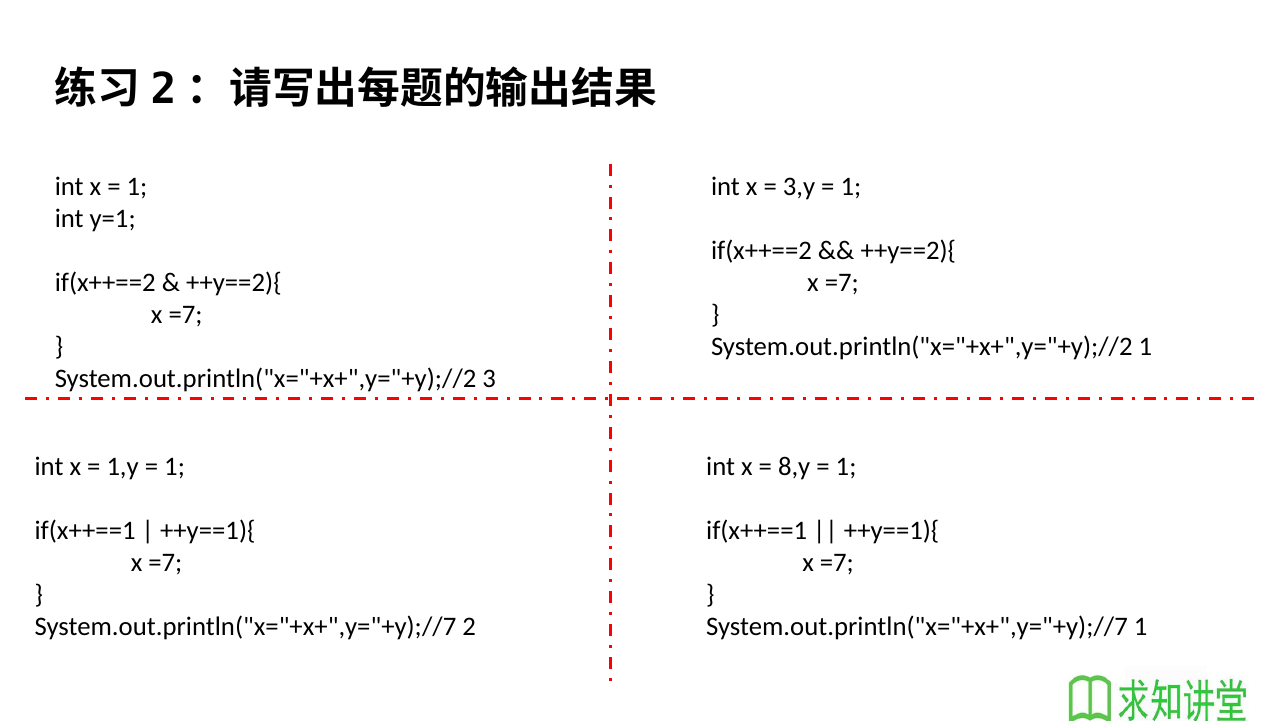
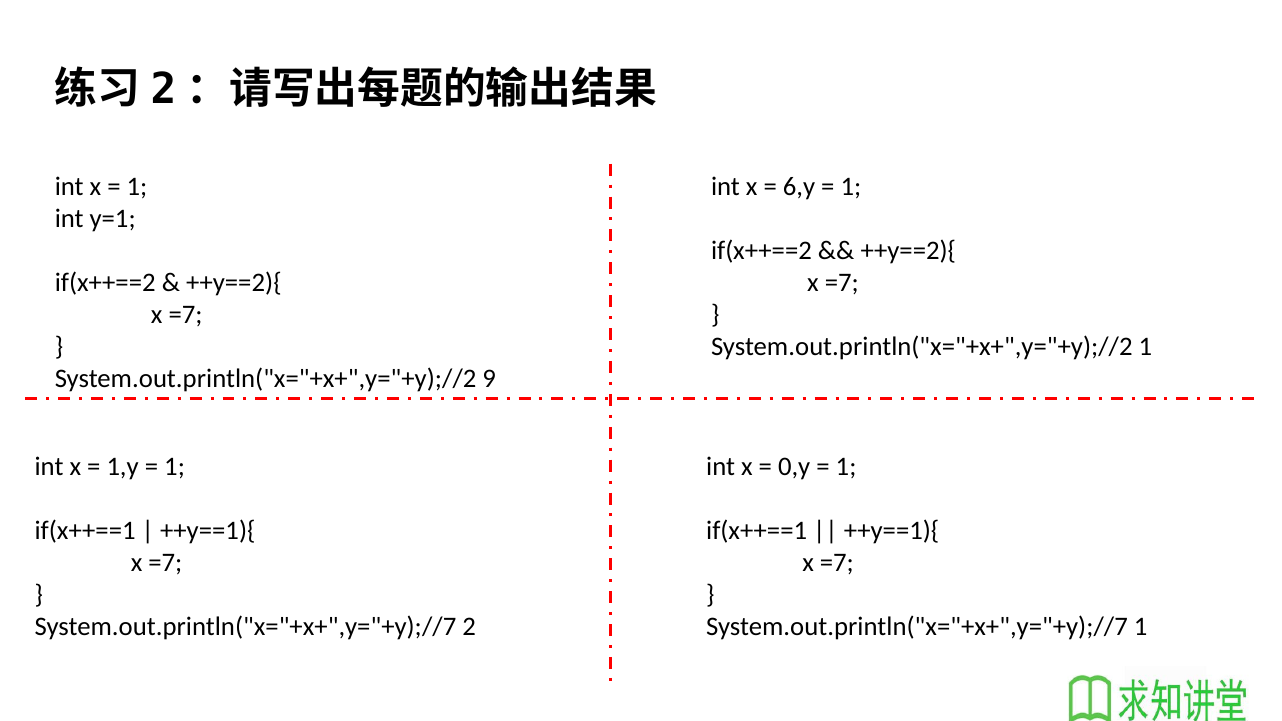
3,y: 3,y -> 6,y (799, 186)
3: 3 -> 9 (489, 379)
8,y: 8,y -> 0,y (794, 466)
